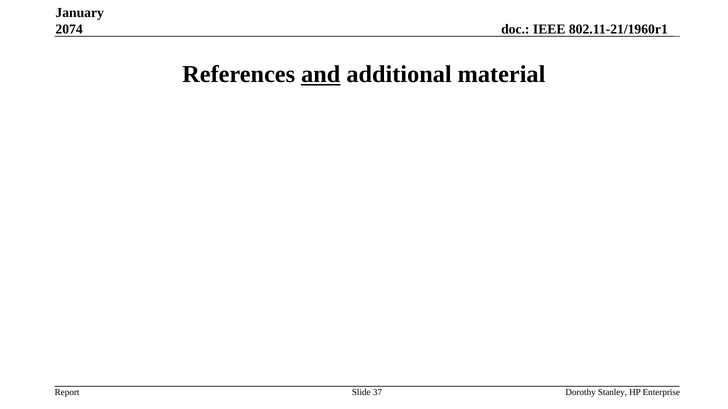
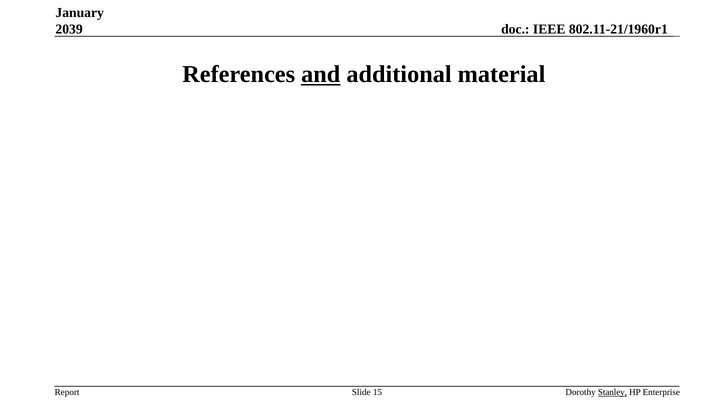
2074: 2074 -> 2039 (69, 29)
37: 37 -> 15 (377, 393)
Stanley underline: none -> present (612, 393)
